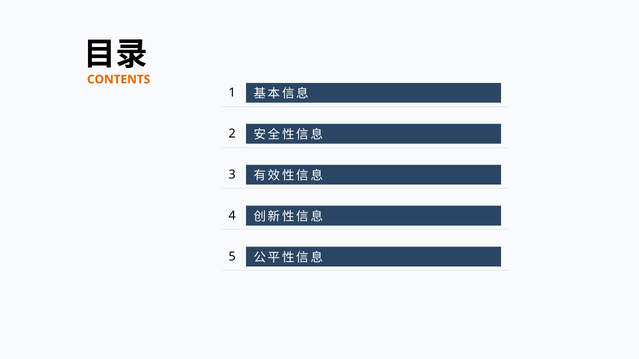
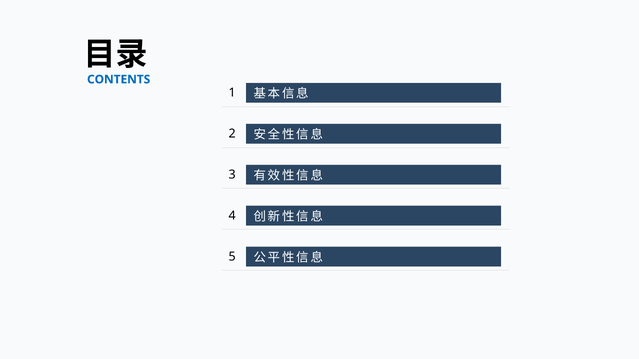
CONTENTS colour: orange -> blue (119, 80)
